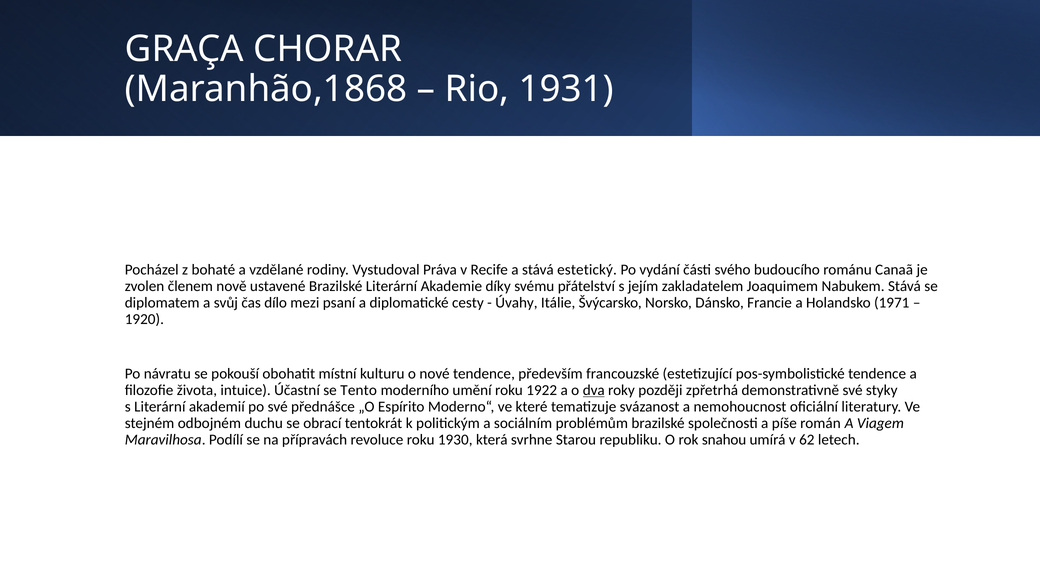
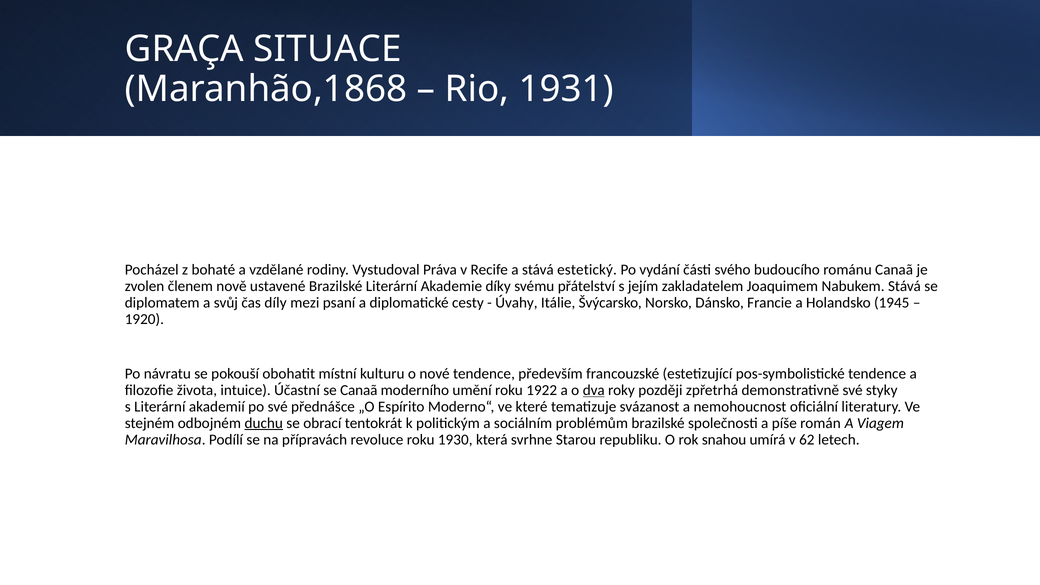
CHORAR: CHORAR -> SITUACE (328, 49)
dílo: dílo -> díly (276, 303)
1971: 1971 -> 1945 (892, 303)
se Tento: Tento -> Canaã (359, 390)
duchu underline: none -> present (264, 423)
